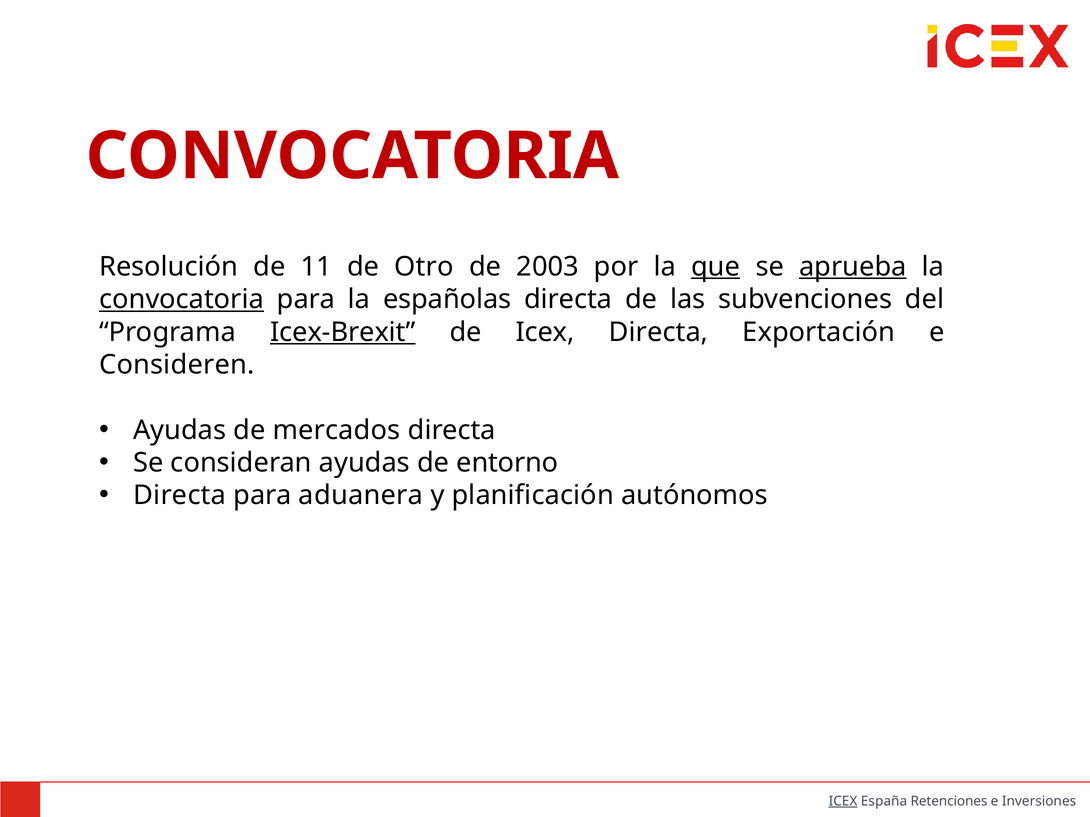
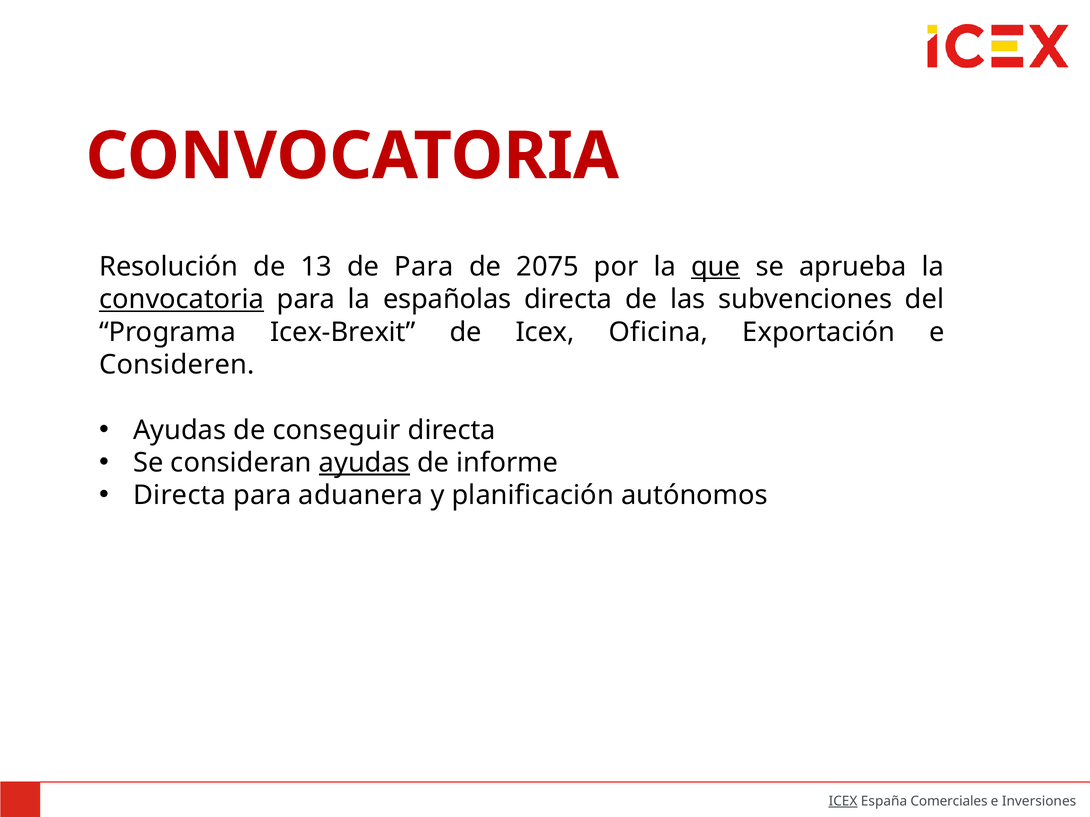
11: 11 -> 13 (316, 267)
de Otro: Otro -> Para (424, 267)
2003: 2003 -> 2075 (548, 267)
aprueba underline: present -> none (853, 267)
Icex-Brexit underline: present -> none (343, 332)
Icex Directa: Directa -> Oficina (658, 332)
mercados: mercados -> conseguir (337, 430)
ayudas underline: none -> present (364, 463)
entorno: entorno -> informe (507, 463)
Retenciones: Retenciones -> Comerciales (949, 802)
